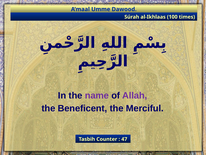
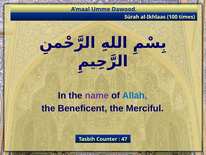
Allah colour: purple -> blue (135, 95)
